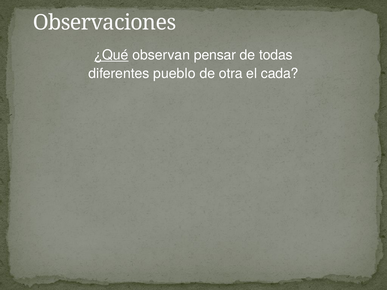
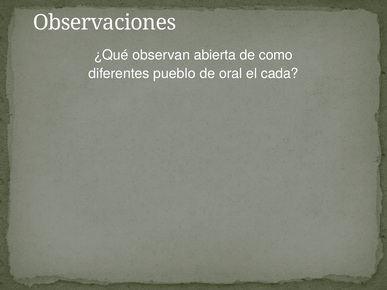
¿Qué underline: present -> none (111, 55)
pensar: pensar -> abierta (215, 55)
todas: todas -> como (276, 55)
otra: otra -> oral (231, 73)
